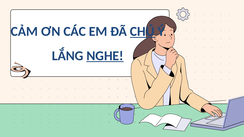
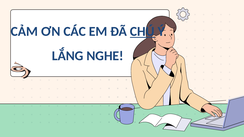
NGHE underline: present -> none (105, 56)
